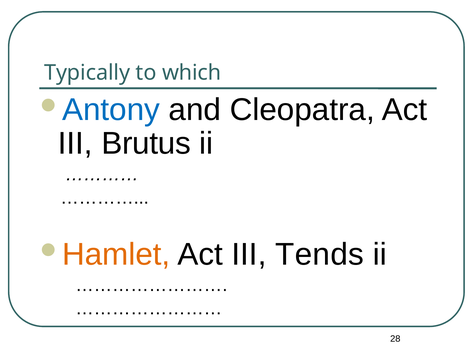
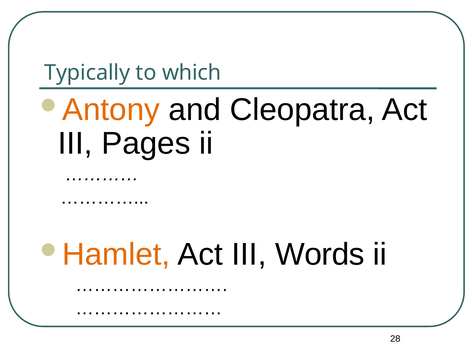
Antony colour: blue -> orange (111, 110)
Brutus: Brutus -> Pages (146, 144)
Tends: Tends -> Words (320, 254)
